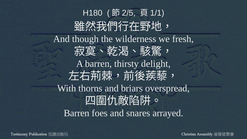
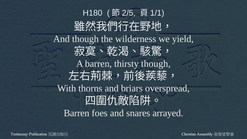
fresh: fresh -> yield (183, 39)
thirsty delight: delight -> though (156, 64)
